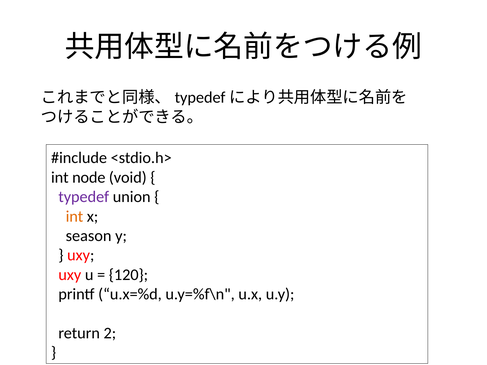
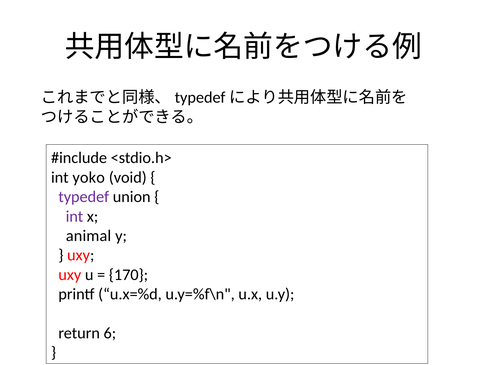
node: node -> yoko (89, 178)
int colour: orange -> purple (74, 216)
season: season -> animal (89, 236)
120: 120 -> 170 (128, 275)
2: 2 -> 6 (110, 333)
